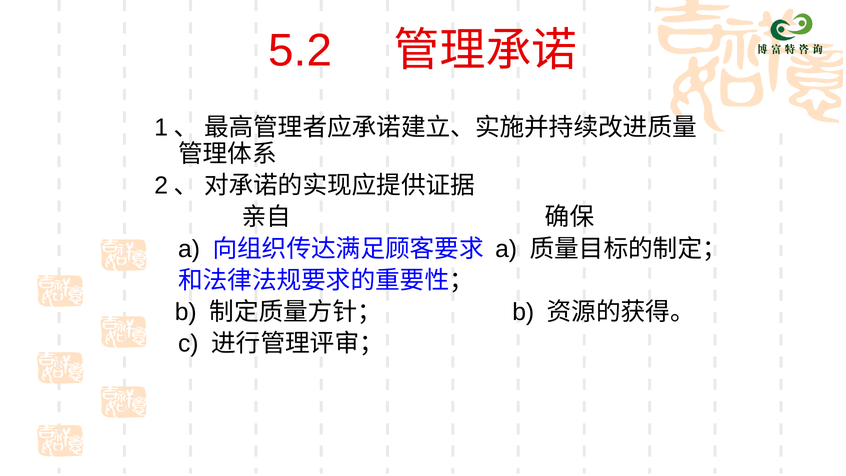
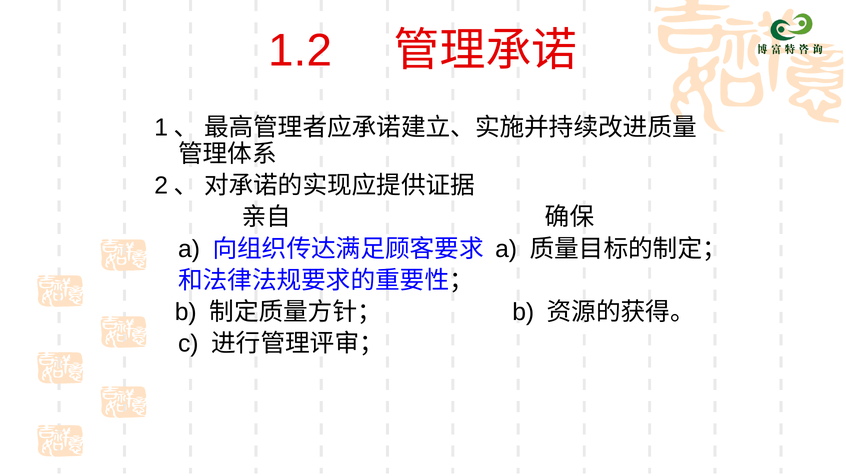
5.2: 5.2 -> 1.2 (300, 51)
